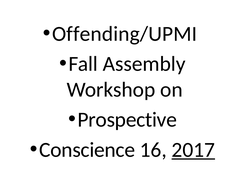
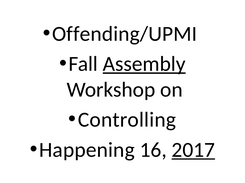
Assembly underline: none -> present (144, 64)
Prospective: Prospective -> Controlling (127, 120)
Conscience: Conscience -> Happening (87, 150)
